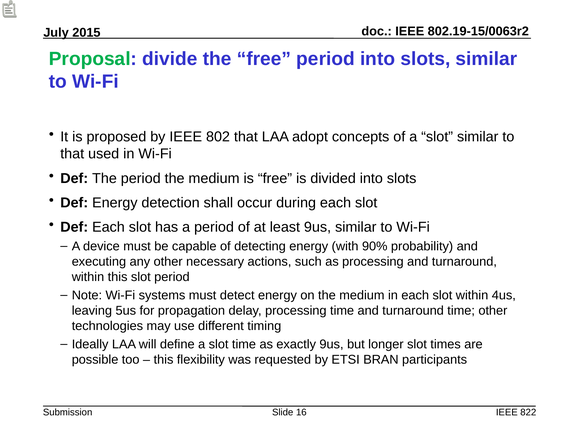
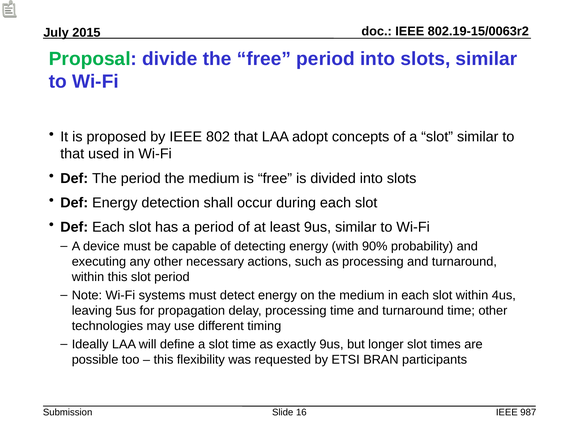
822: 822 -> 987 (528, 413)
